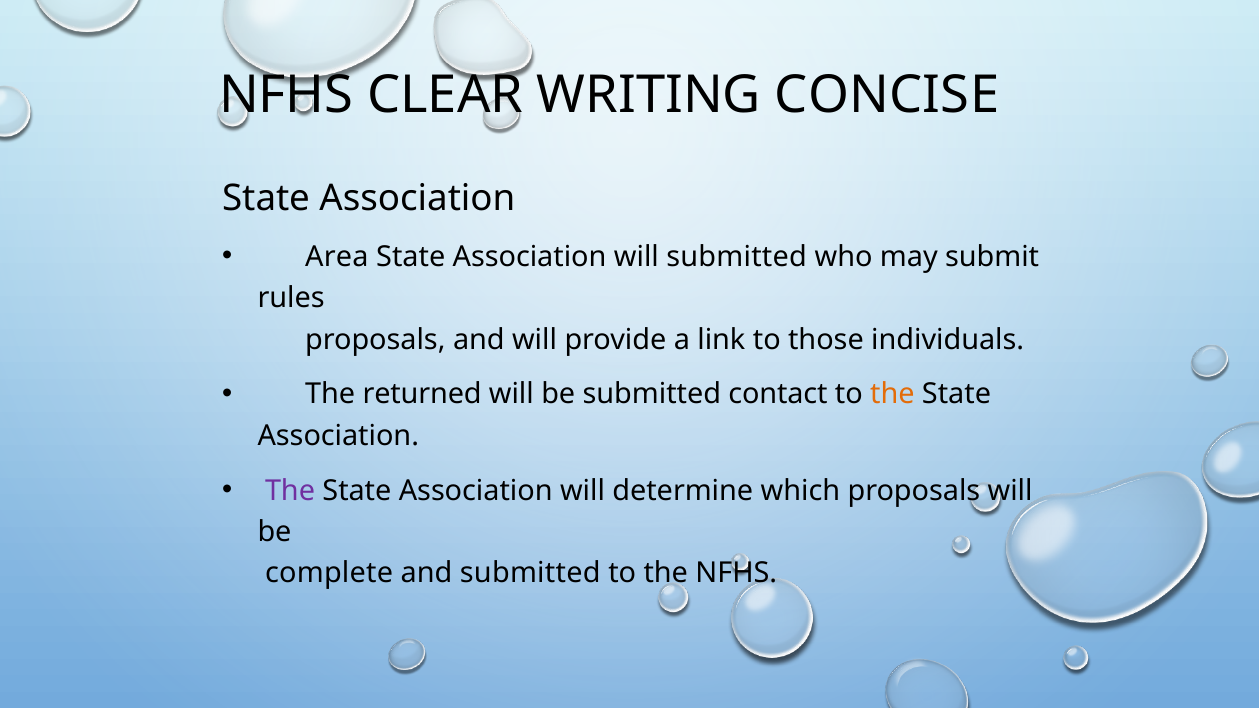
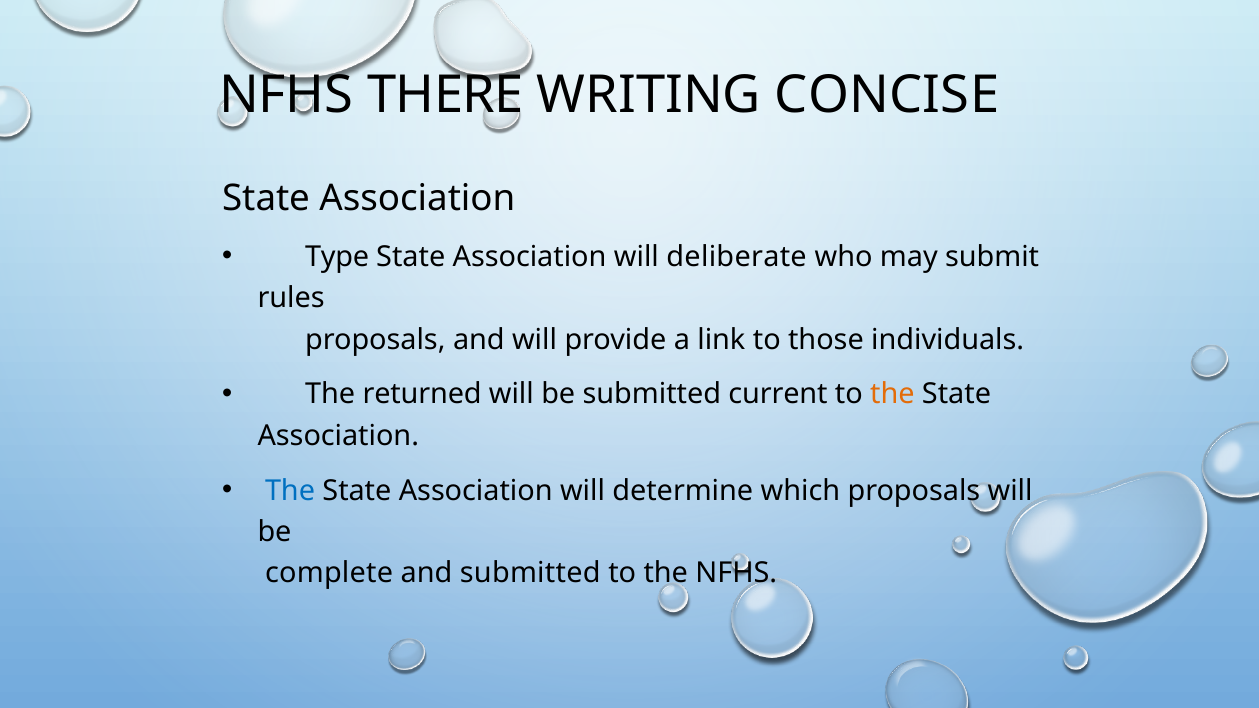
CLEAR: CLEAR -> THERE (446, 96)
Area: Area -> Type (337, 257)
will submitted: submitted -> deliberate (737, 257)
contact: contact -> current (778, 395)
The colour: purple -> blue (290, 491)
